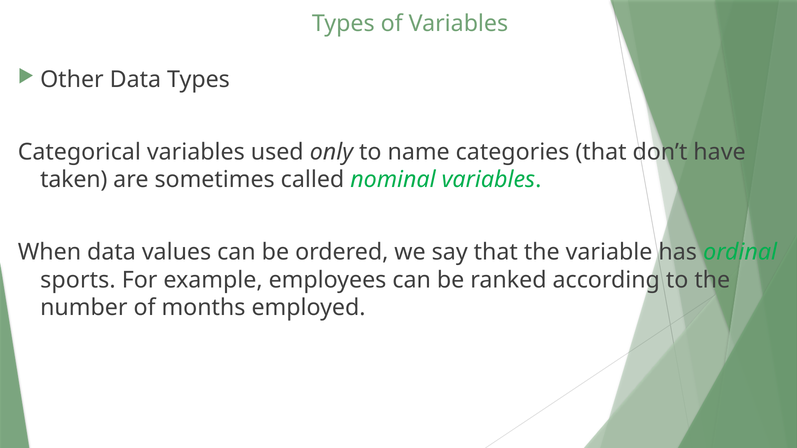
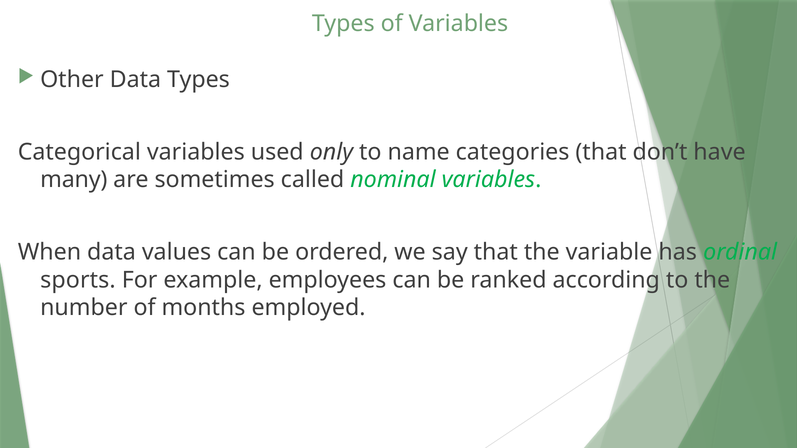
taken: taken -> many (74, 180)
